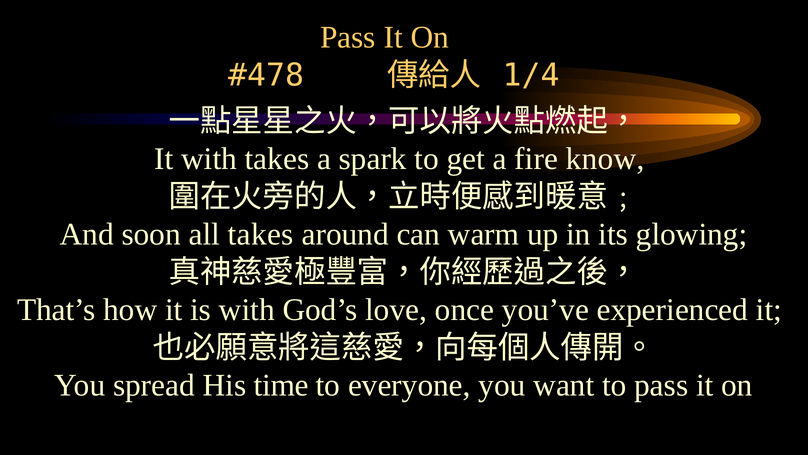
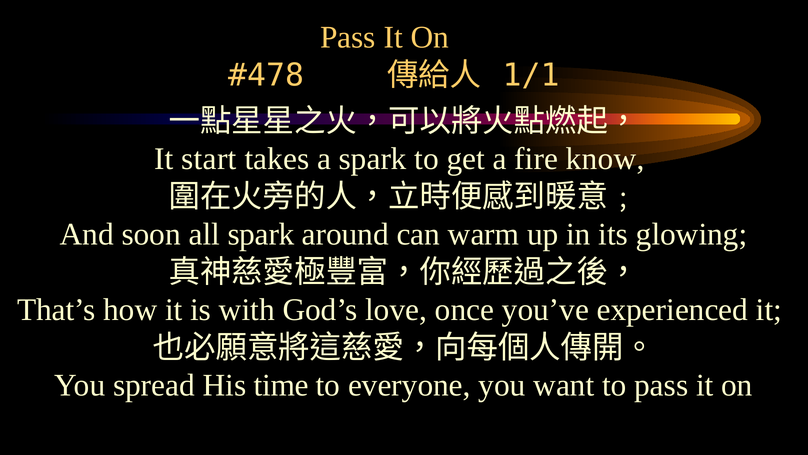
1/4: 1/4 -> 1/1 (531, 75)
It with: with -> start (209, 159)
all takes: takes -> spark (261, 234)
